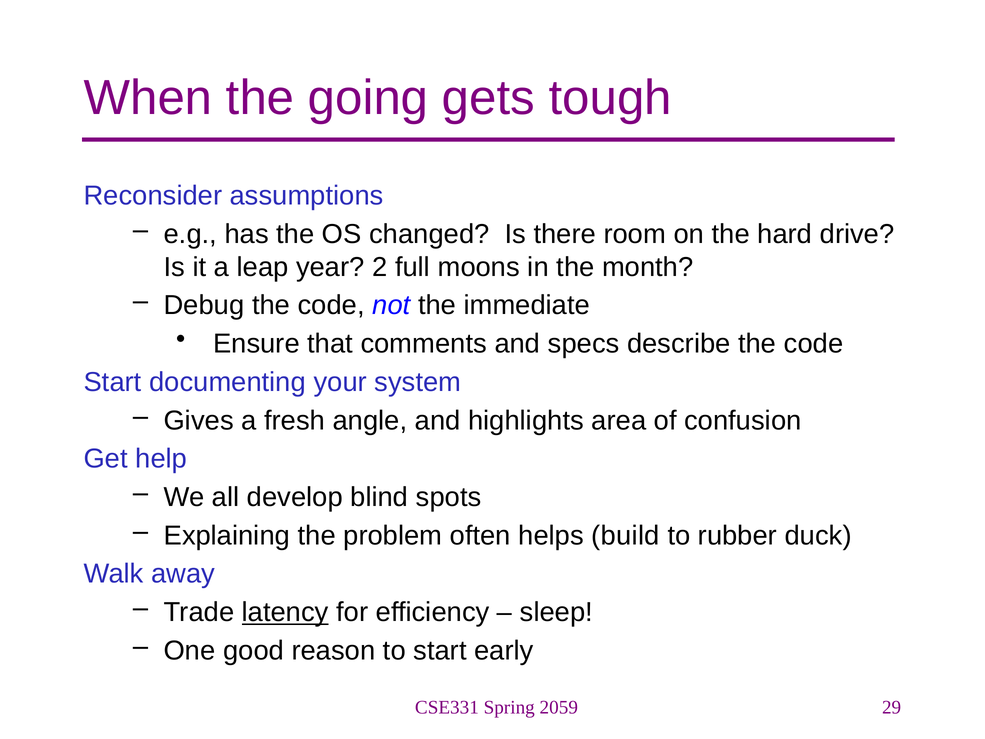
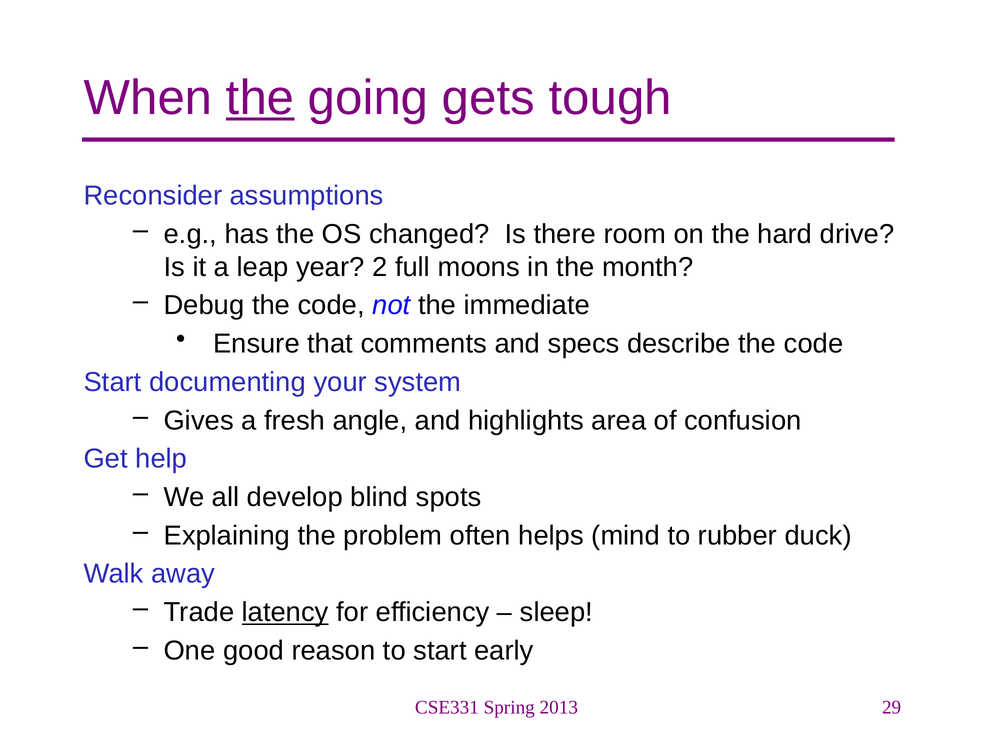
the underline: none -> present (260, 98)
build: build -> mind (626, 535)
2059: 2059 -> 2013 (559, 707)
